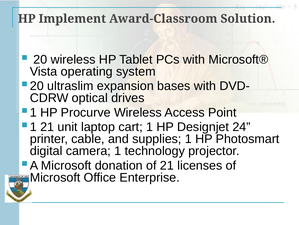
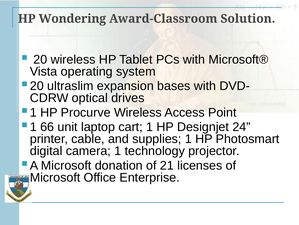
Implement: Implement -> Wondering (72, 19)
1 21: 21 -> 66 (47, 127)
